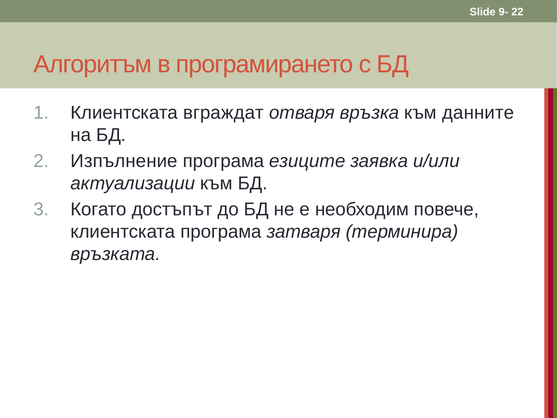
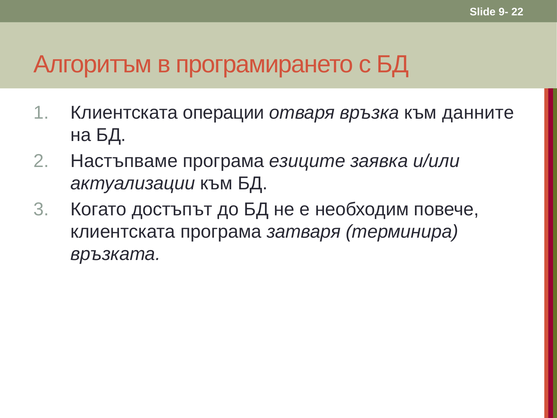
вграждат: вграждат -> операции (224, 113)
Изпълнение: Изпълнение -> Настъпваме (124, 161)
